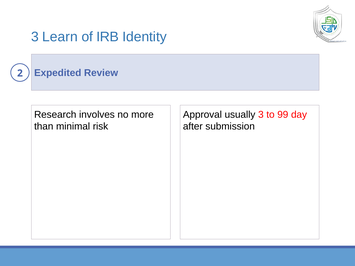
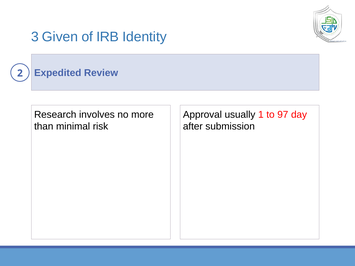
Learn: Learn -> Given (60, 37)
usually 3: 3 -> 1 (261, 115)
99: 99 -> 97 (283, 115)
